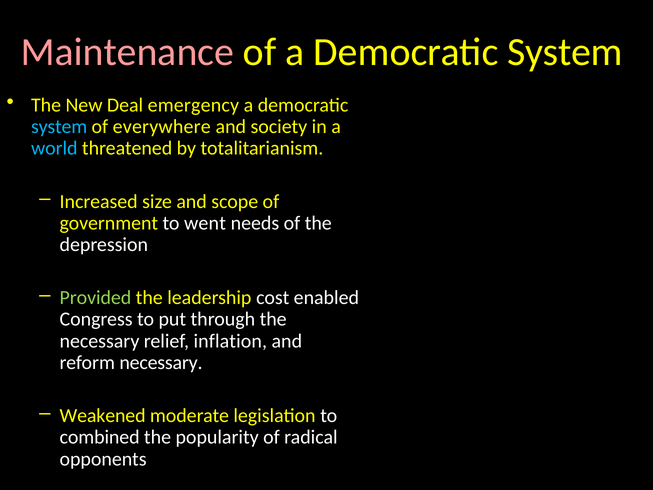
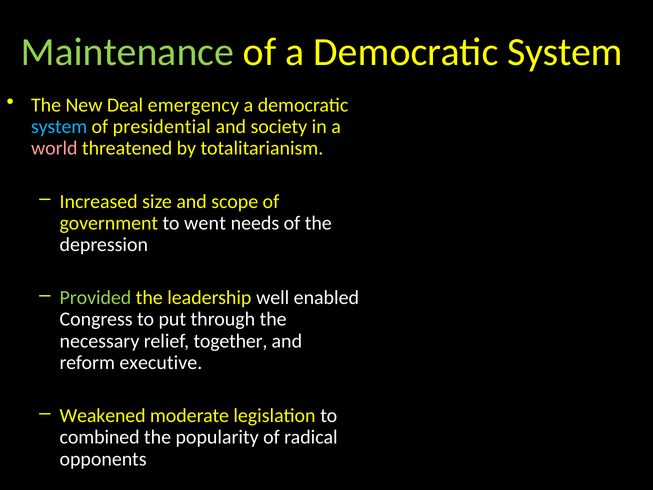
Maintenance colour: pink -> light green (127, 52)
everywhere: everywhere -> presidential (162, 126)
world colour: light blue -> pink (54, 148)
cost: cost -> well (273, 298)
inflation: inflation -> together (230, 341)
reform necessary: necessary -> executive (161, 362)
